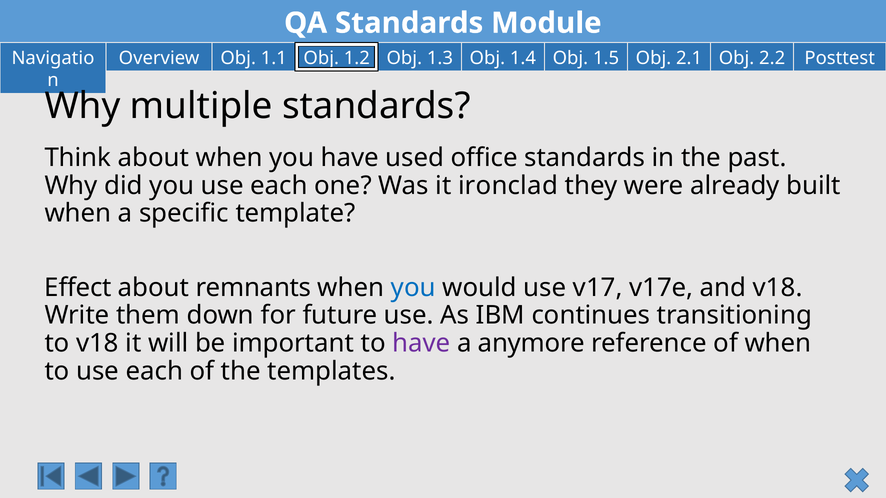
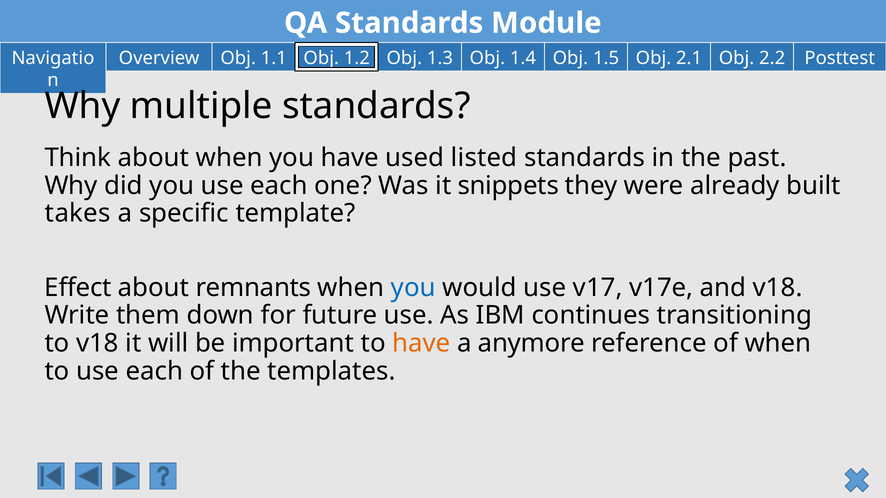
office: office -> listed (484, 158)
ironclad: ironclad -> snippets (508, 186)
when: when -> takes (78, 214)
have colour: purple -> orange (421, 343)
